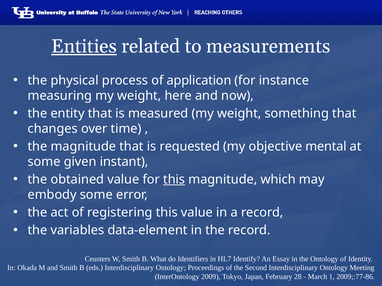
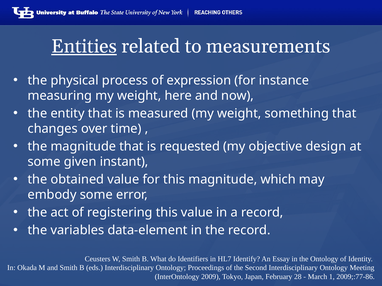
application: application -> expression (199, 80)
mental: mental -> design (326, 147)
this underline: present -> none (174, 180)
